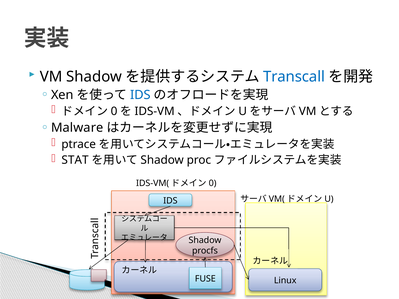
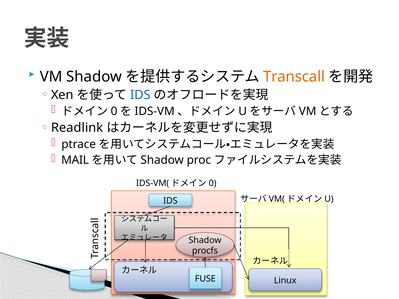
Transcall colour: blue -> orange (294, 77)
Malware: Malware -> Readlink (77, 128)
STAT: STAT -> MAIL (75, 160)
